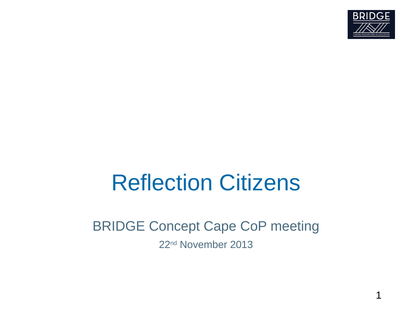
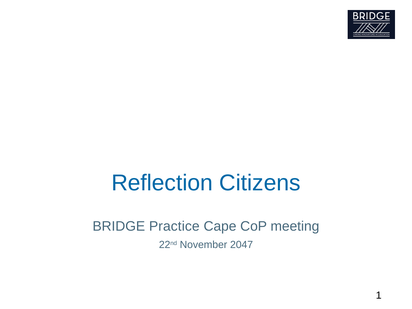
Concept: Concept -> Practice (174, 226)
2013: 2013 -> 2047 (242, 245)
